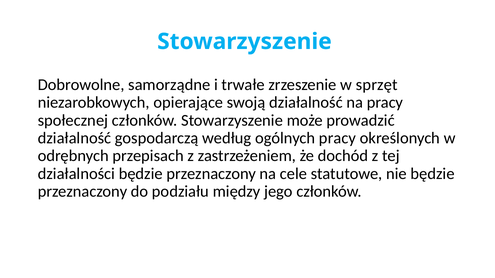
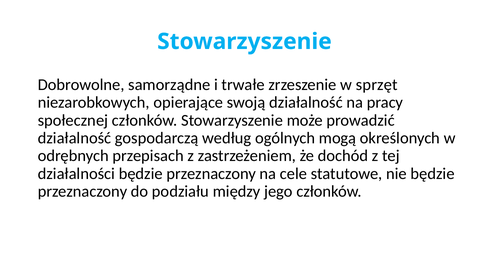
ogólnych pracy: pracy -> mogą (338, 138)
